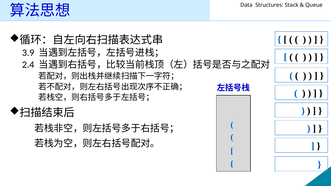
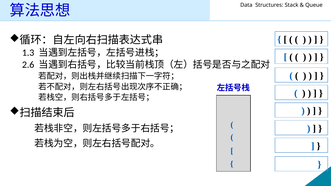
3.9: 3.9 -> 1.3 (28, 53)
2.4: 2.4 -> 2.6 (28, 65)
